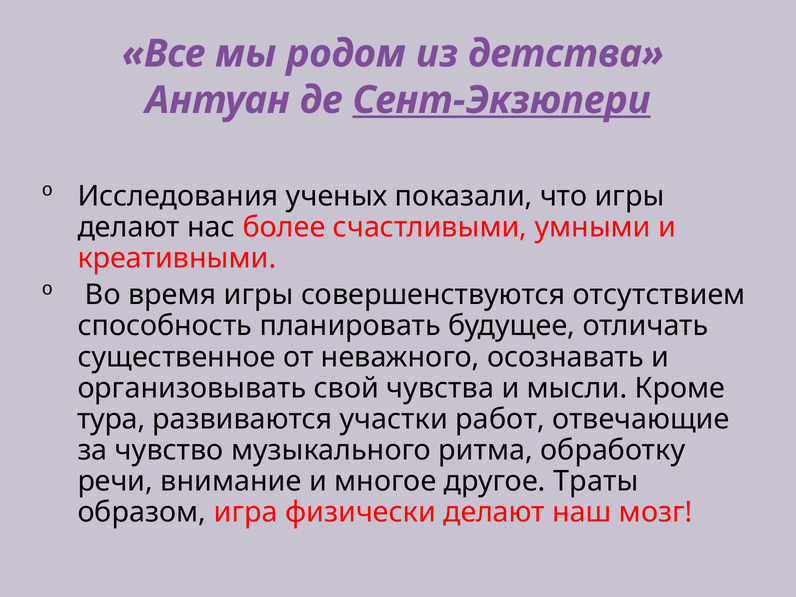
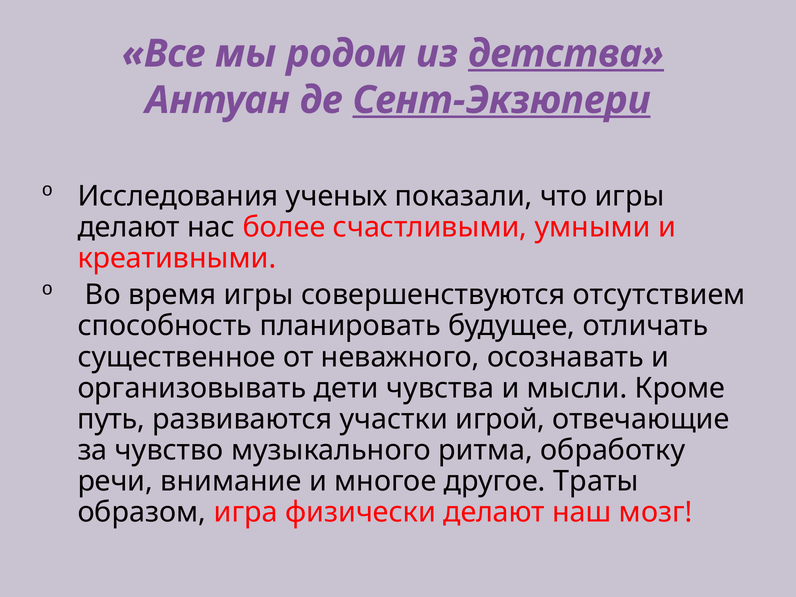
детства underline: none -> present (566, 54)
свой: свой -> дети (346, 388)
тура: тура -> путь (111, 419)
работ: работ -> игрой (500, 419)
